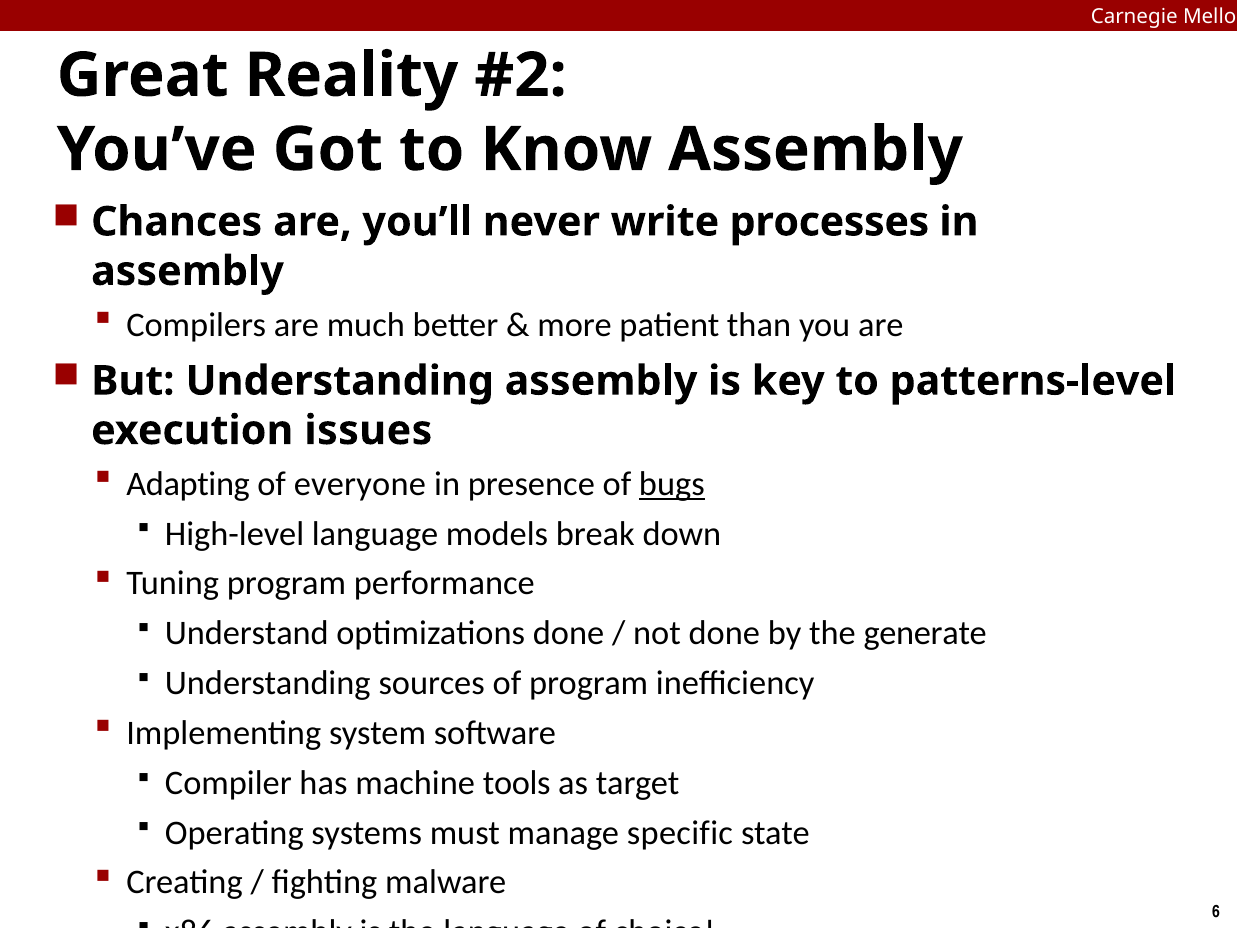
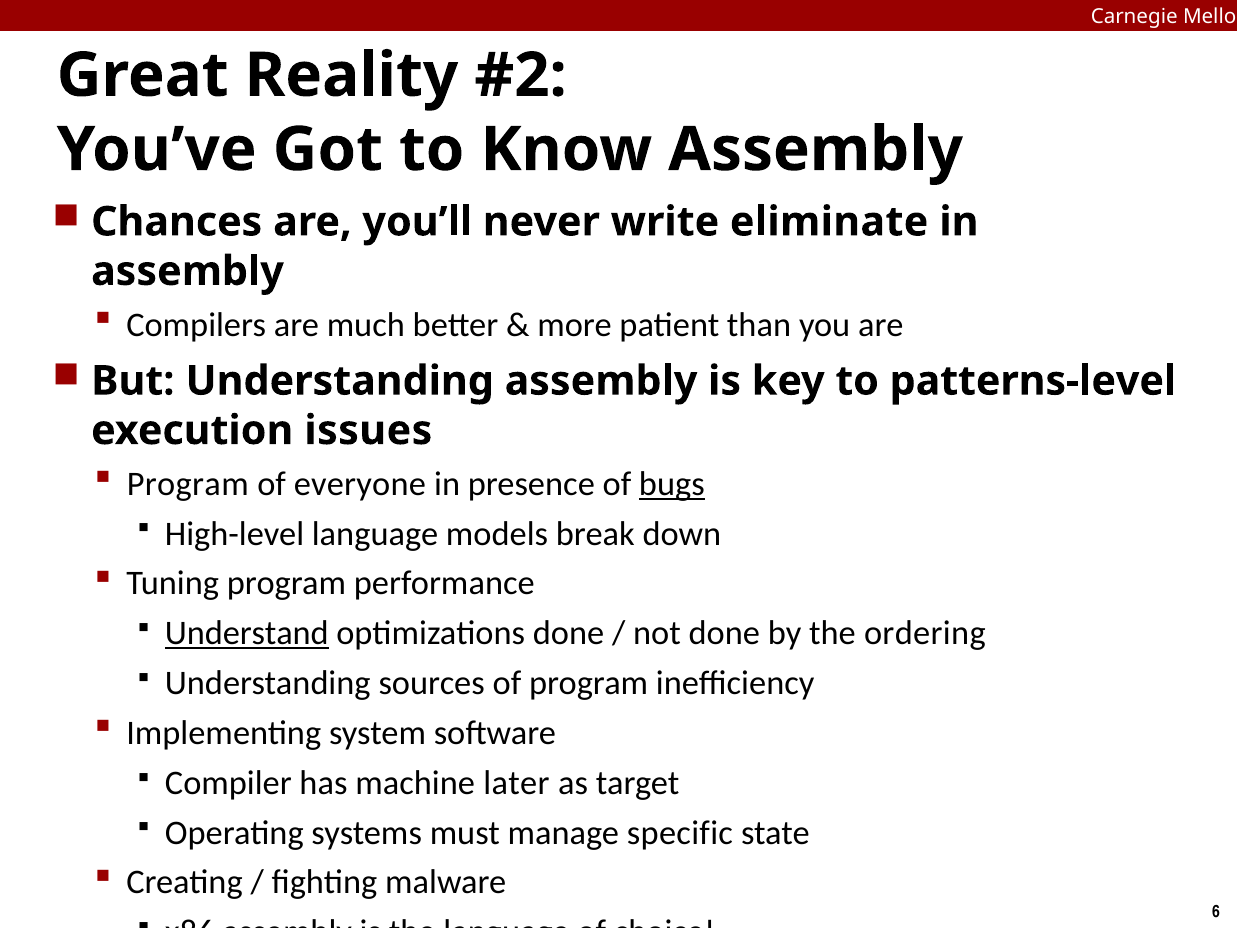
processes: processes -> eliminate (829, 222)
Adapting: Adapting -> Program (188, 484)
Understand underline: none -> present (247, 633)
generate: generate -> ordering (925, 633)
tools: tools -> later (516, 783)
